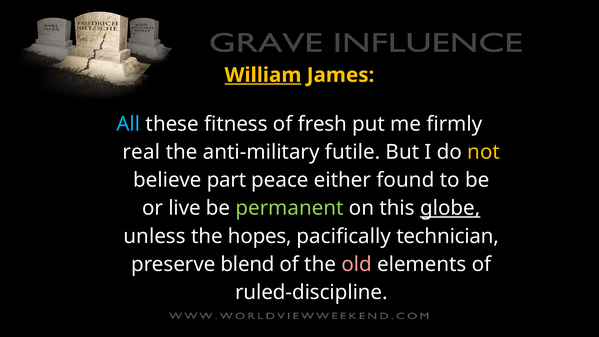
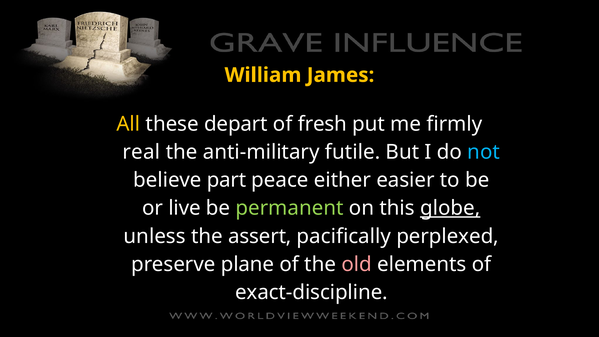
William underline: present -> none (263, 75)
All colour: light blue -> yellow (128, 124)
fitness: fitness -> depart (236, 124)
not colour: yellow -> light blue (484, 152)
found: found -> easier (405, 180)
hopes: hopes -> assert (260, 236)
technician: technician -> perplexed (448, 236)
blend: blend -> plane (248, 264)
ruled-discipline: ruled-discipline -> exact-discipline (311, 292)
